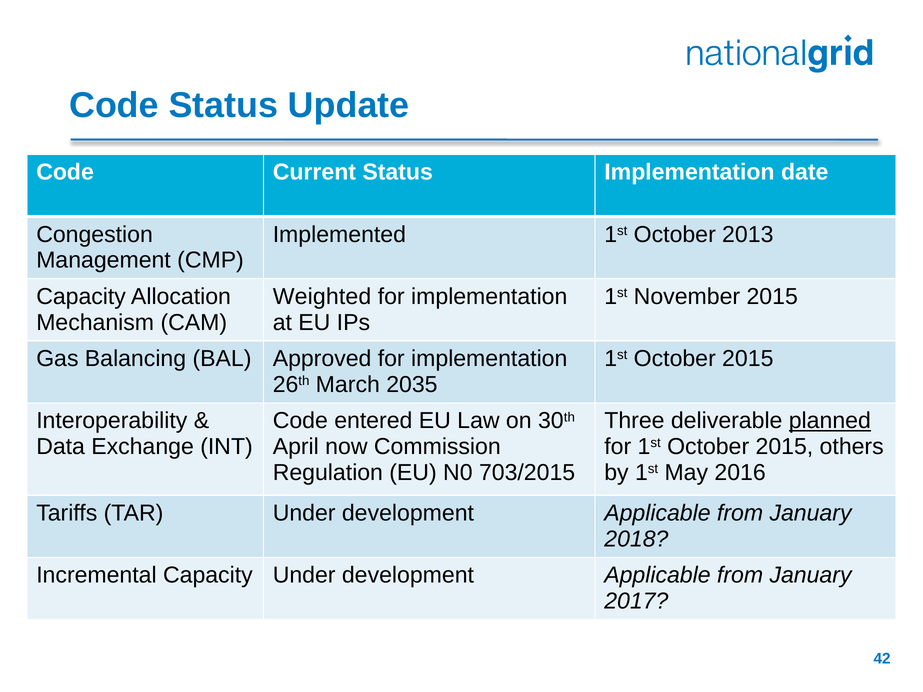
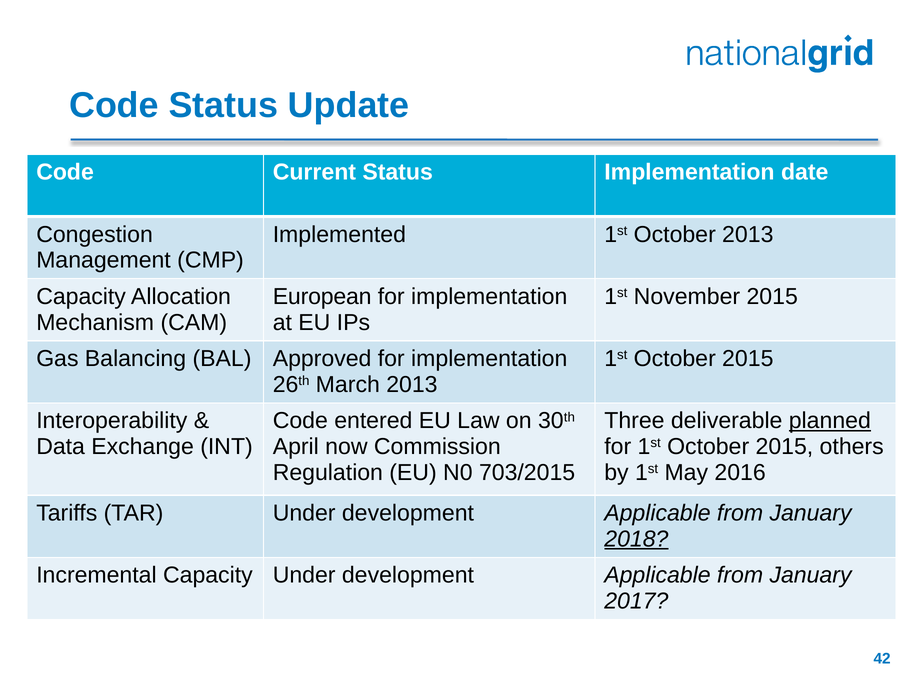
Weighted: Weighted -> European (322, 297)
March 2035: 2035 -> 2013 (412, 385)
2018 underline: none -> present (636, 539)
